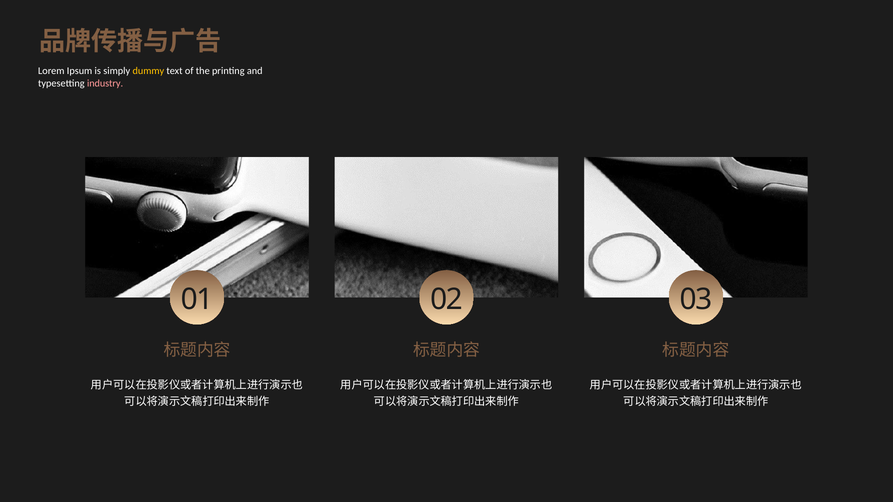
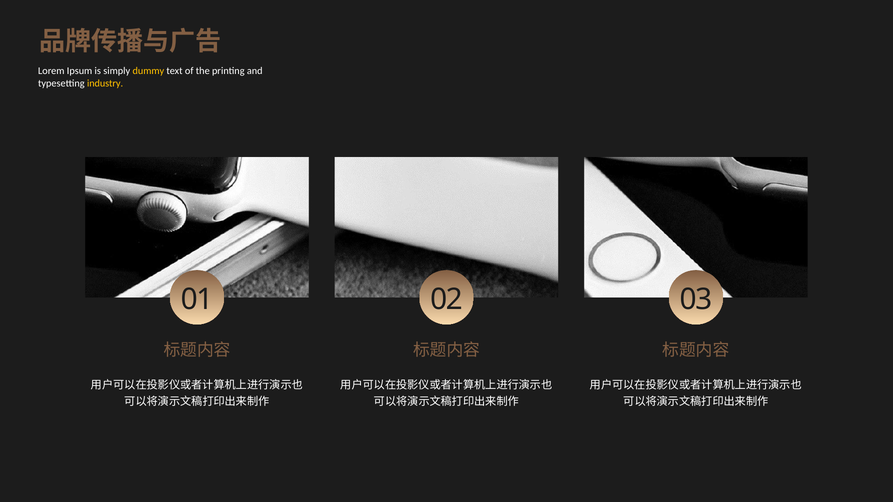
industry colour: pink -> yellow (105, 83)
